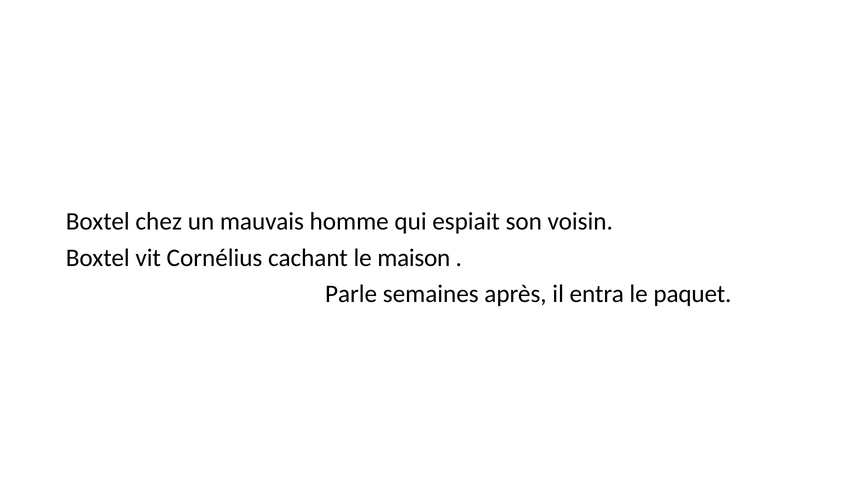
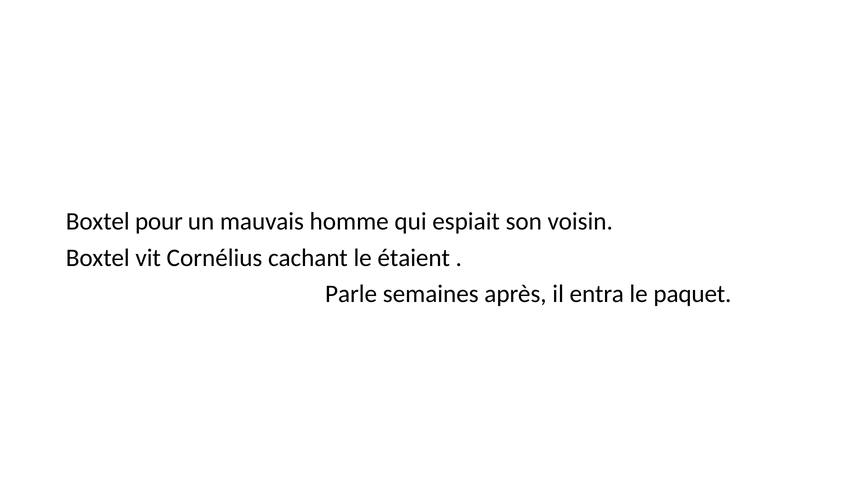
chez: chez -> pour (159, 222)
maison: maison -> étaient (414, 258)
